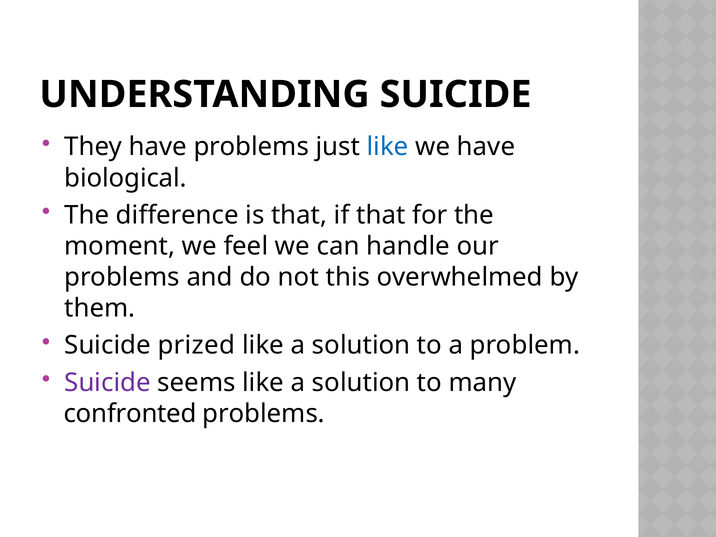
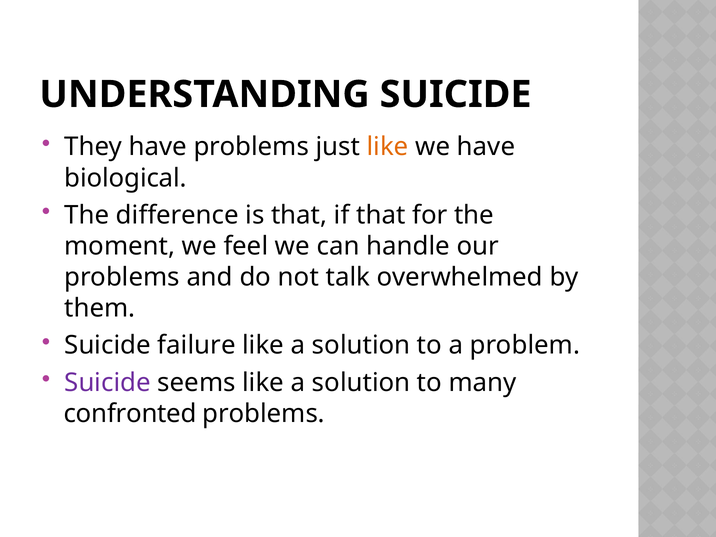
like colour: blue -> orange (388, 147)
this: this -> talk (348, 277)
prized: prized -> failure (197, 345)
